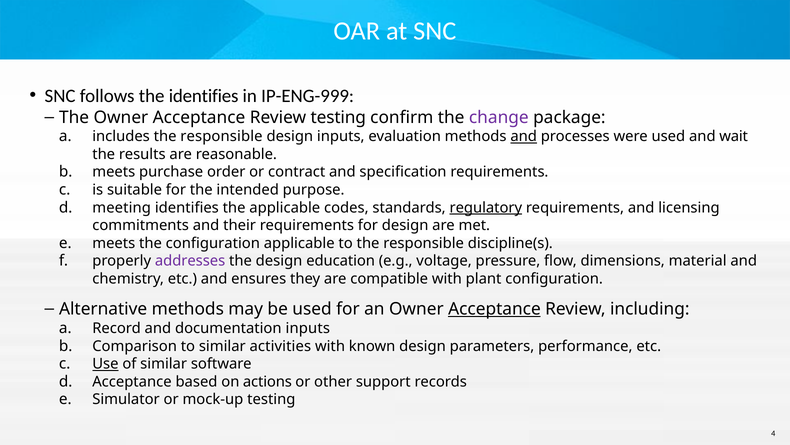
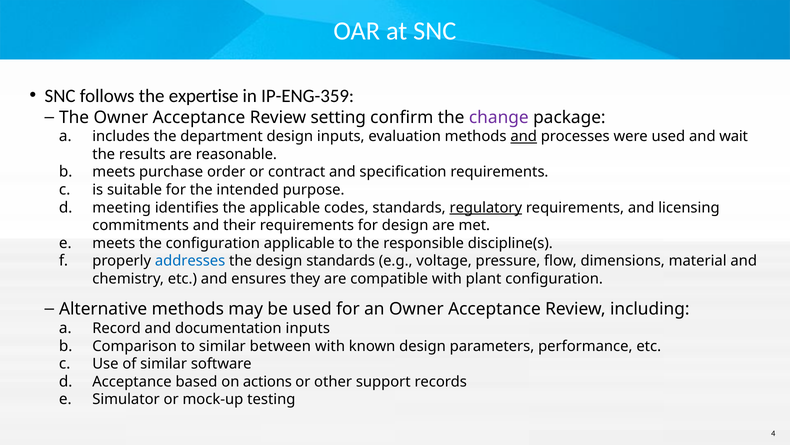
the identifies: identifies -> expertise (204, 96)
IP-ENG-999: IP-ENG-999 -> IP-ENG-359 (308, 96)
Review testing: testing -> setting (338, 117)
includes the responsible: responsible -> department (222, 136)
addresses colour: purple -> blue (190, 261)
design education: education -> standards (341, 261)
Acceptance underline: present -> none (494, 309)
activities: activities -> between (280, 346)
Use underline: present -> none (105, 363)
